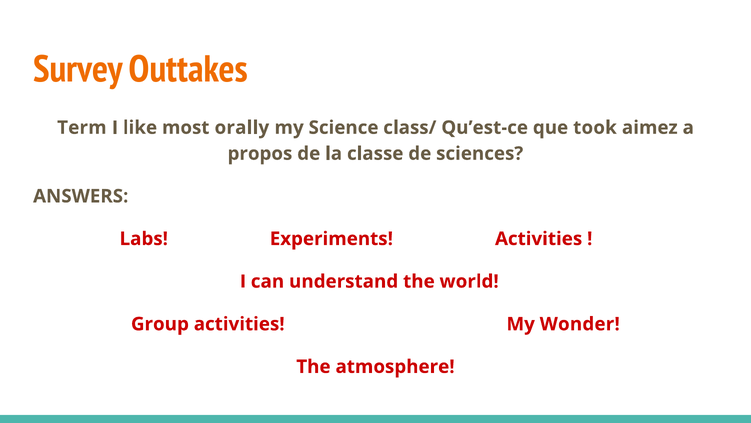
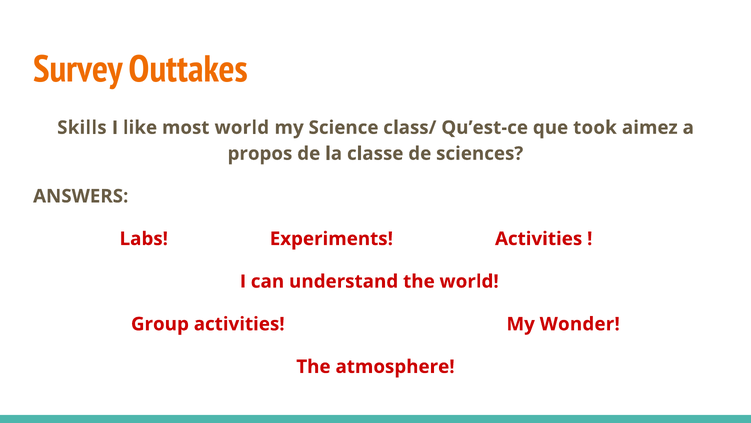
Term: Term -> Skills (82, 127)
most orally: orally -> world (242, 127)
